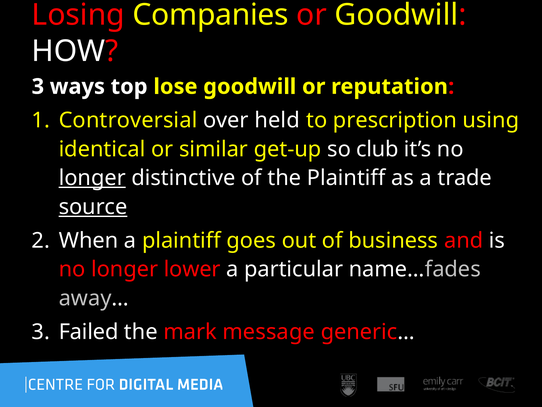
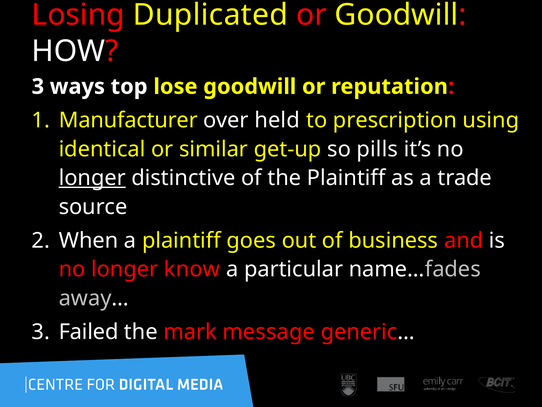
Companies: Companies -> Duplicated (210, 15)
Controversial: Controversial -> Manufacturer (128, 120)
club: club -> pills (377, 149)
source underline: present -> none (93, 207)
lower: lower -> know (192, 269)
